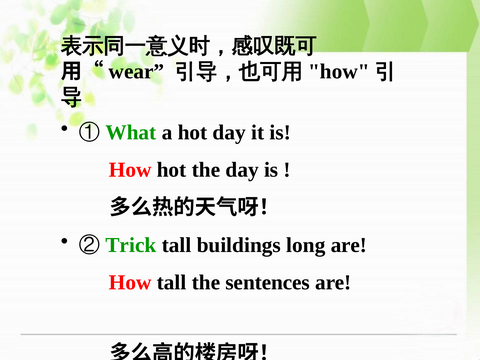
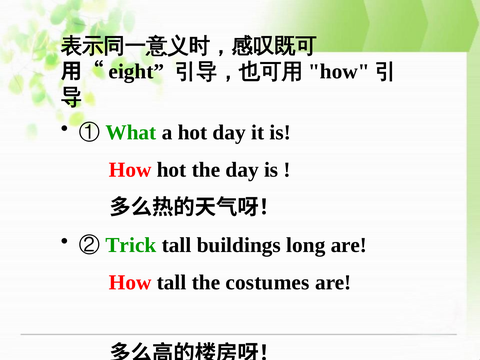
wear: wear -> eight (136, 71)
sentences: sentences -> costumes (268, 283)
